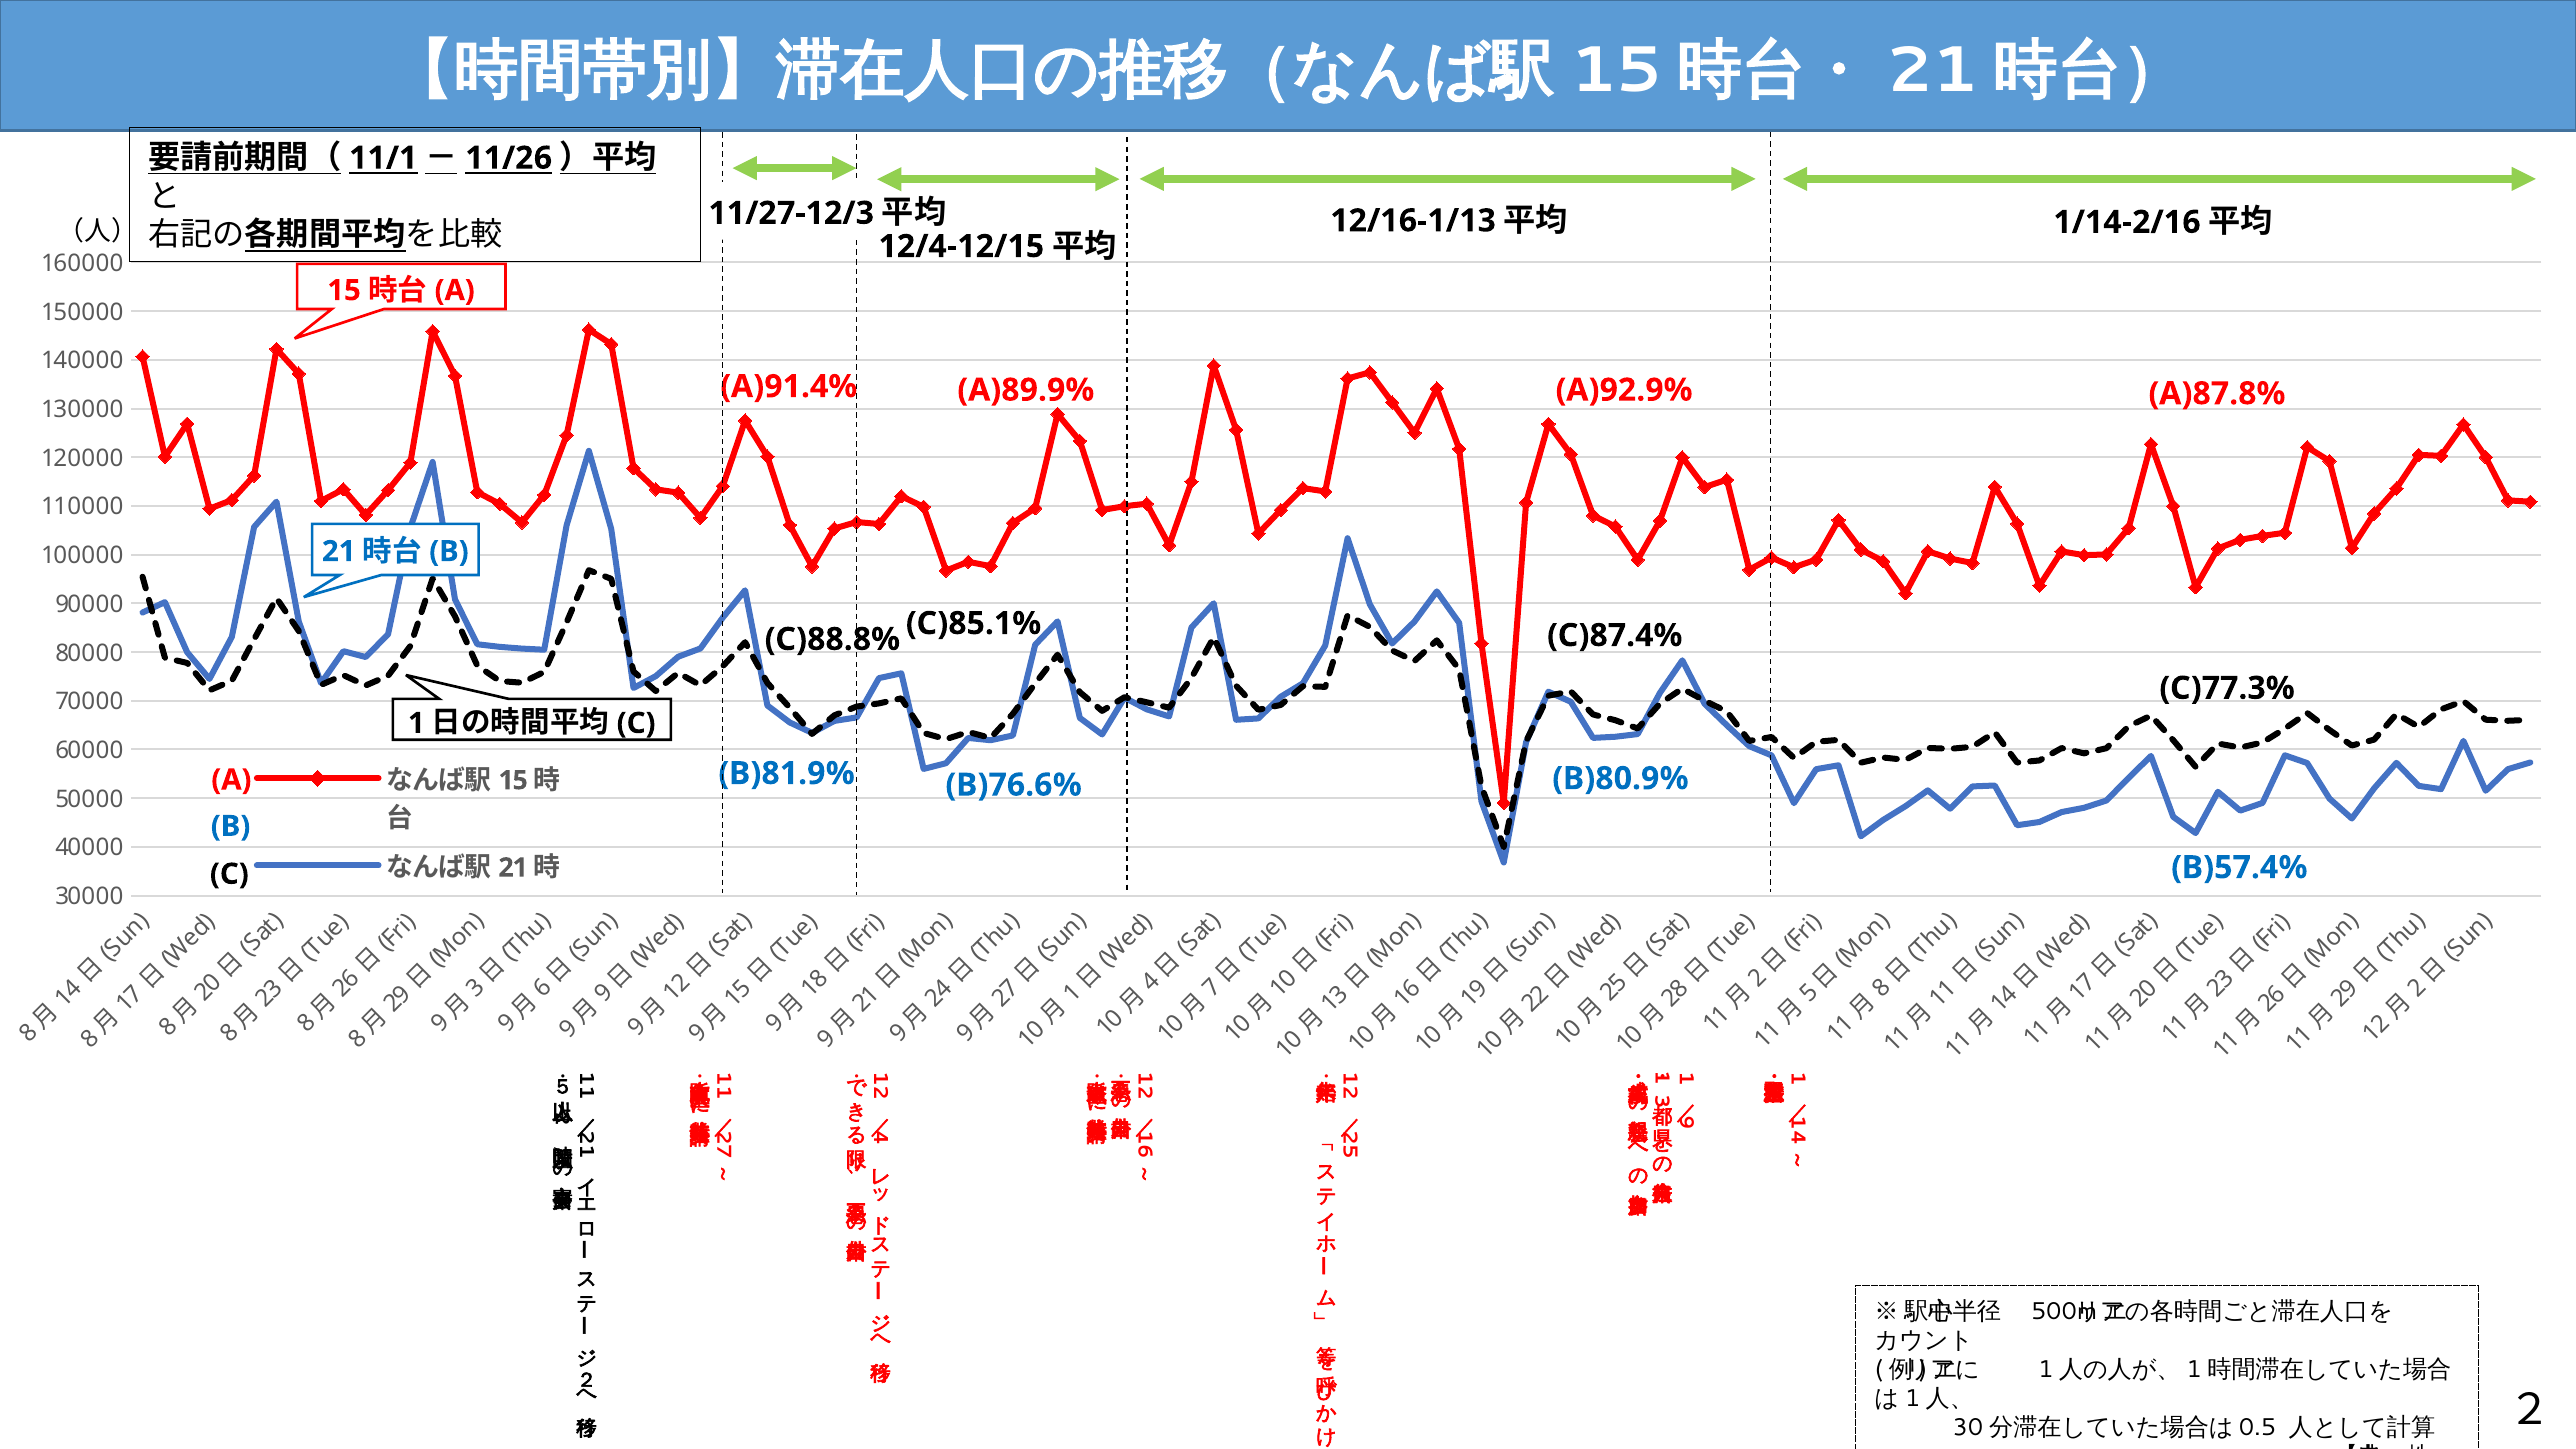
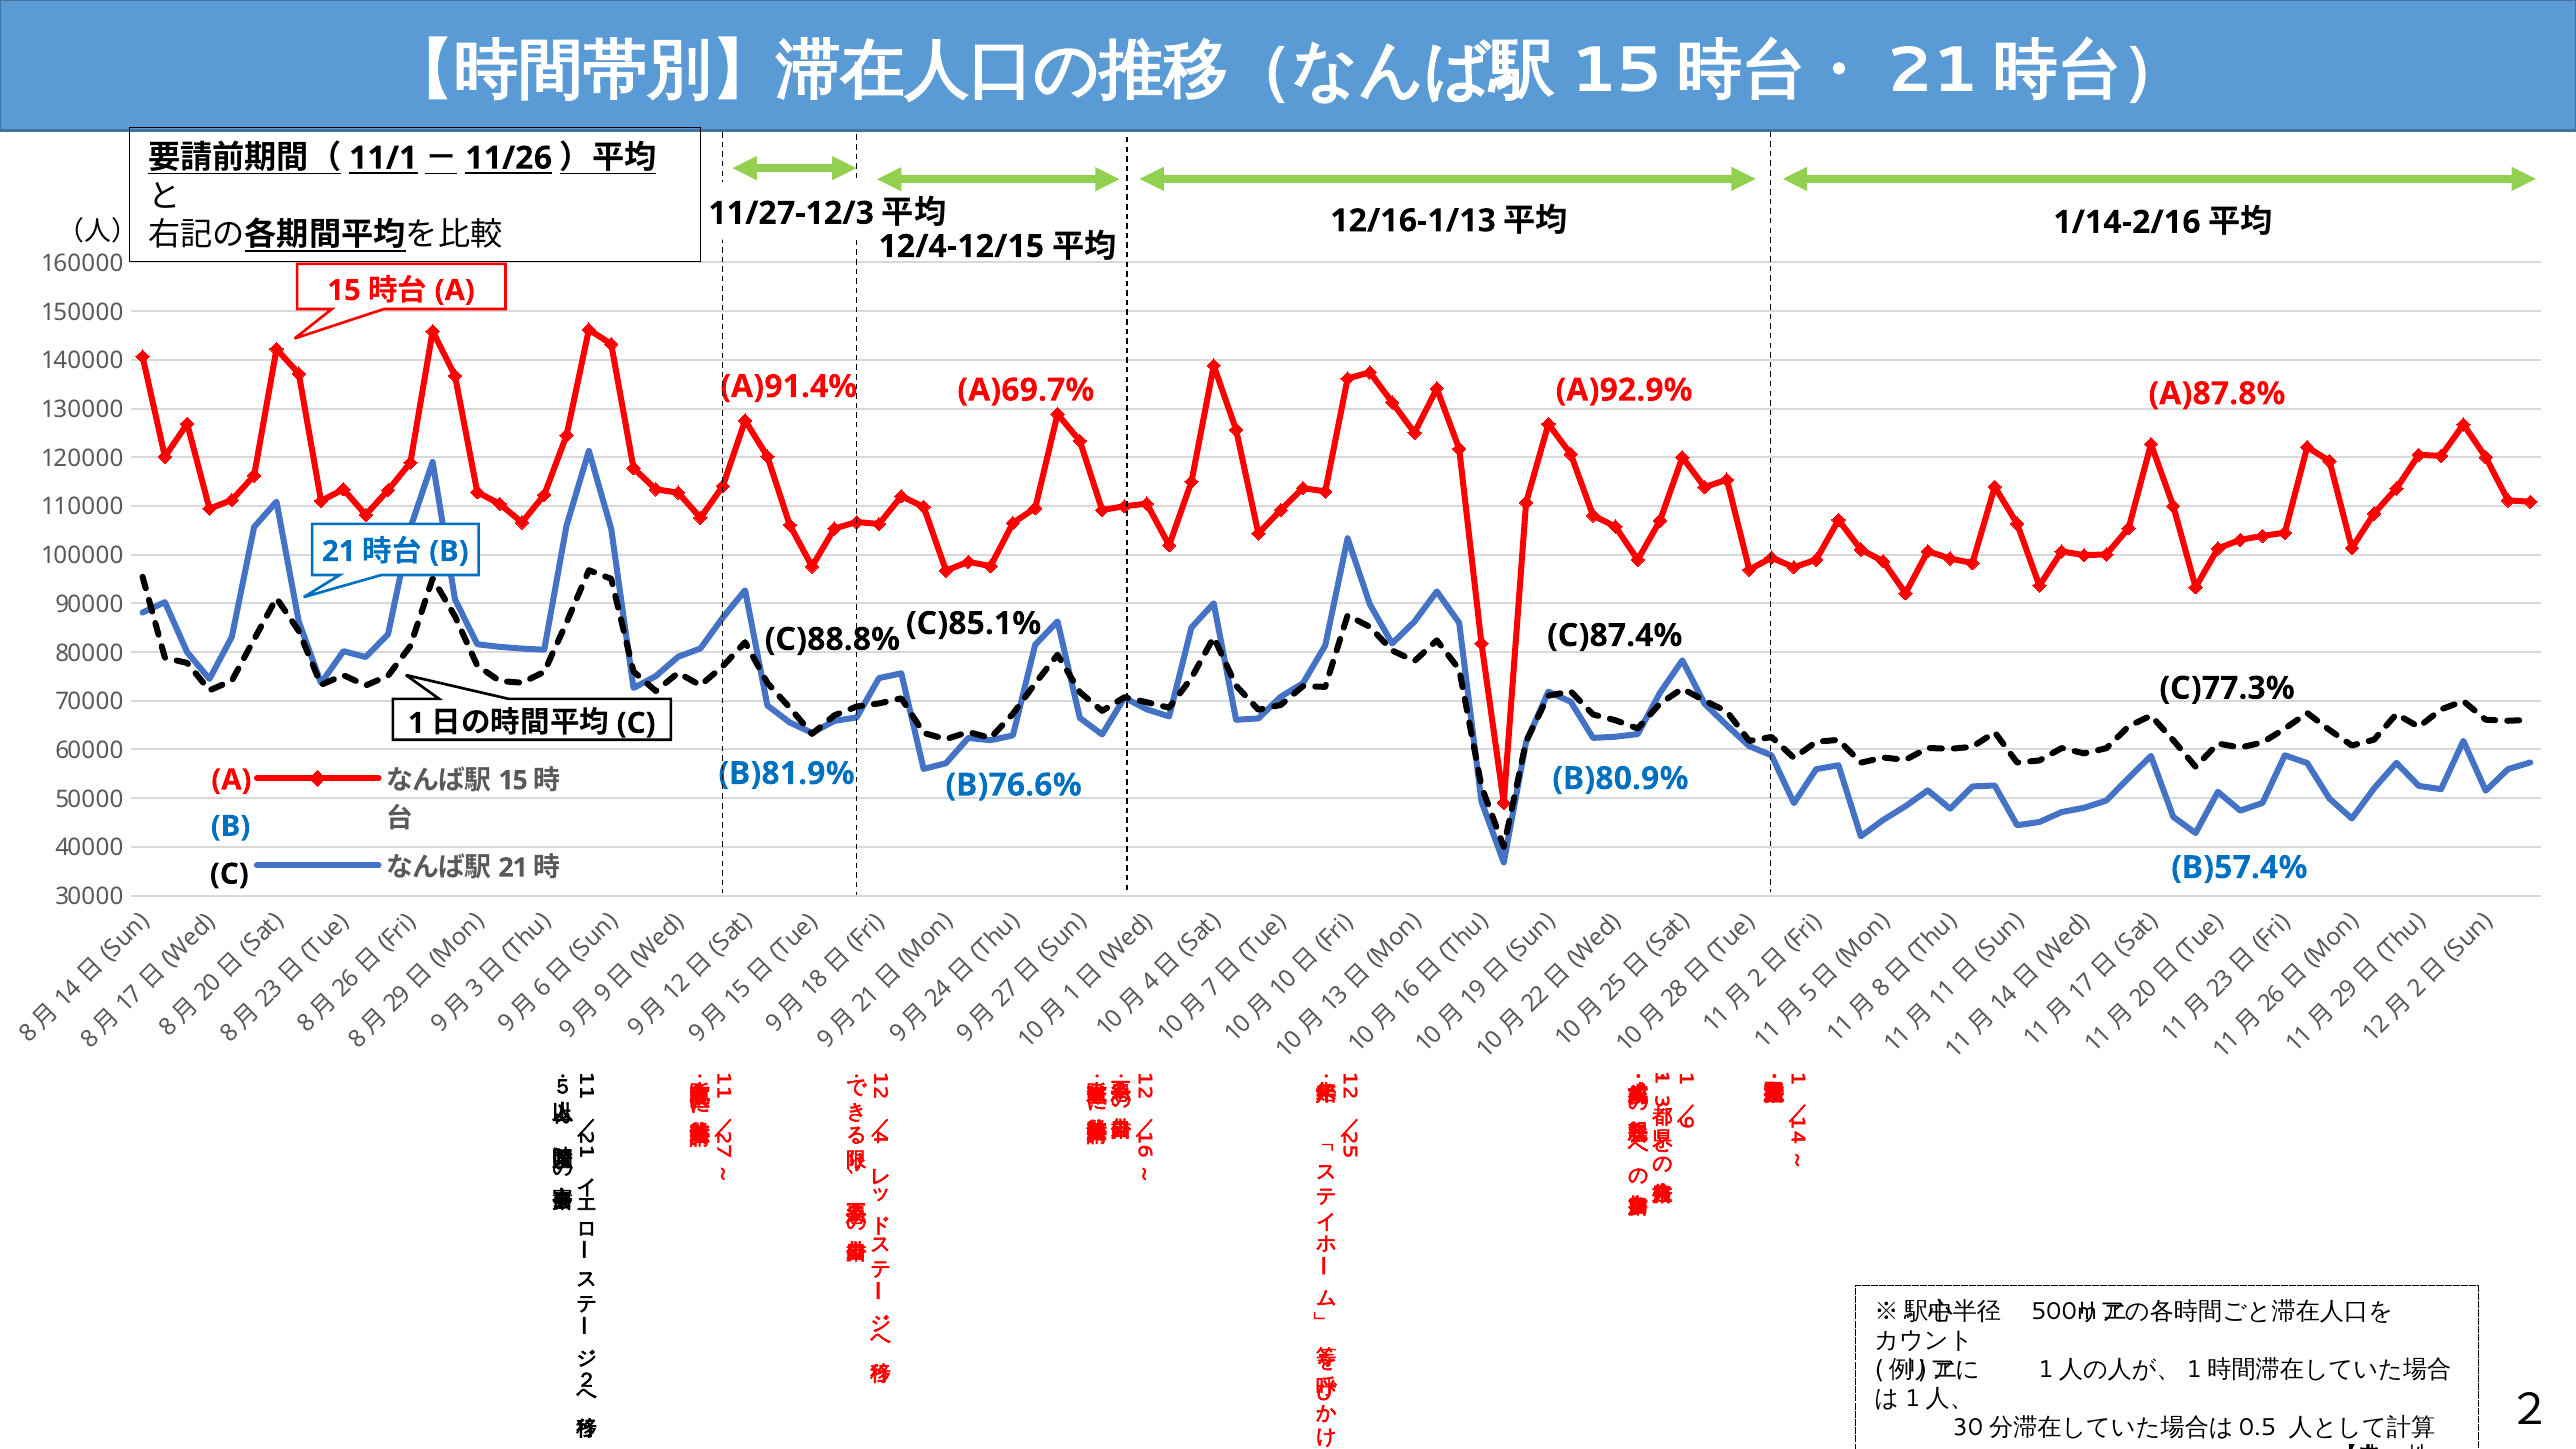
A)89.9%: A)89.9% -> A)69.7% (1026, 390)
